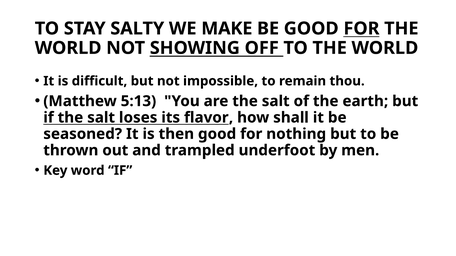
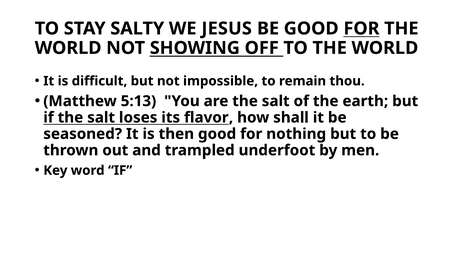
MAKE: MAKE -> JESUS (227, 29)
